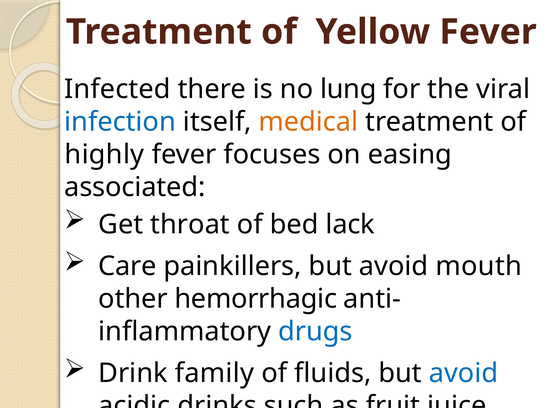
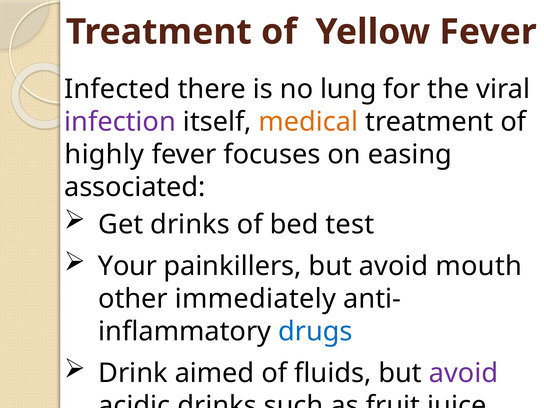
infection colour: blue -> purple (120, 122)
Get throat: throat -> drinks (190, 224)
lack: lack -> test (350, 224)
Care: Care -> Your (127, 266)
hemorrhagic: hemorrhagic -> immediately (255, 299)
family: family -> aimed (215, 373)
avoid colour: blue -> purple (463, 373)
